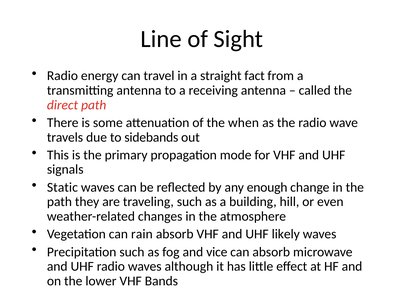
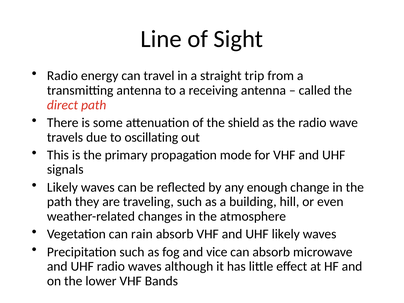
fact: fact -> trip (254, 76)
when: when -> shield (244, 123)
sidebands: sidebands -> oscillating (151, 137)
Static: Static -> Likely (62, 187)
